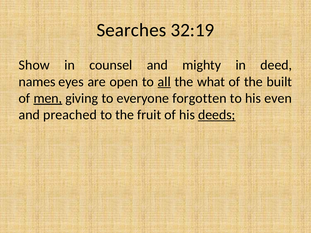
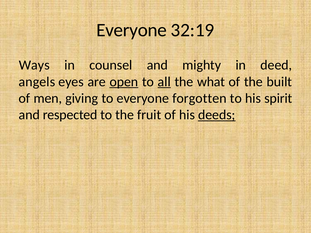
Searches: Searches -> Everyone (132, 30)
Show: Show -> Ways (34, 65)
names: names -> angels (37, 82)
open underline: none -> present (124, 82)
men underline: present -> none (48, 98)
even: even -> spirit (278, 98)
preached: preached -> respected (70, 115)
